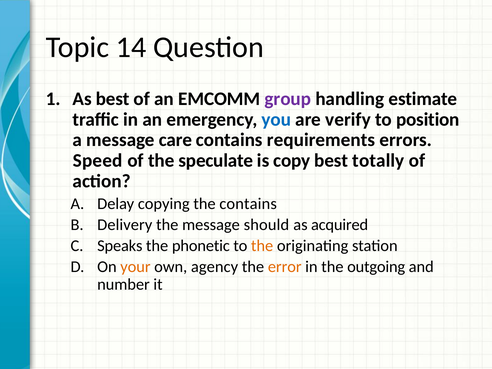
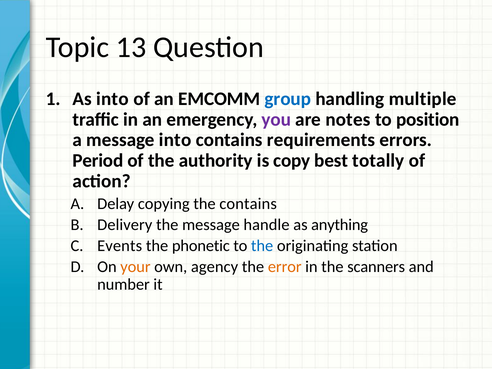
14: 14 -> 13 (131, 47)
As best: best -> into (112, 99)
group colour: purple -> blue (288, 99)
estimate: estimate -> multiple (423, 99)
you colour: blue -> purple (276, 119)
verify: verify -> notes (348, 119)
message care: care -> into (175, 140)
Speed: Speed -> Period (98, 161)
speculate: speculate -> authority (216, 161)
should: should -> handle (266, 225)
acquired: acquired -> anything (340, 225)
Speaks: Speaks -> Events (120, 246)
the colour: orange -> blue (262, 246)
outgoing: outgoing -> scanners (376, 267)
